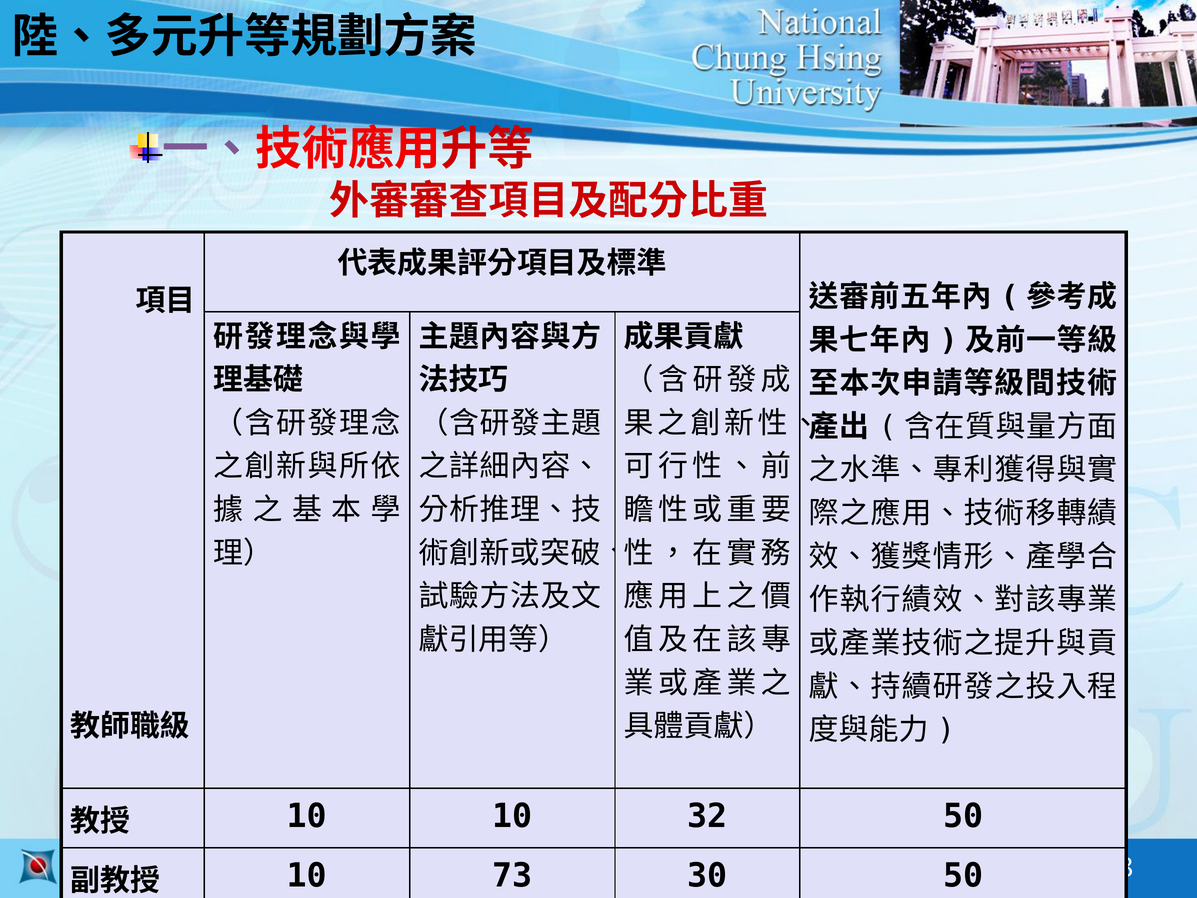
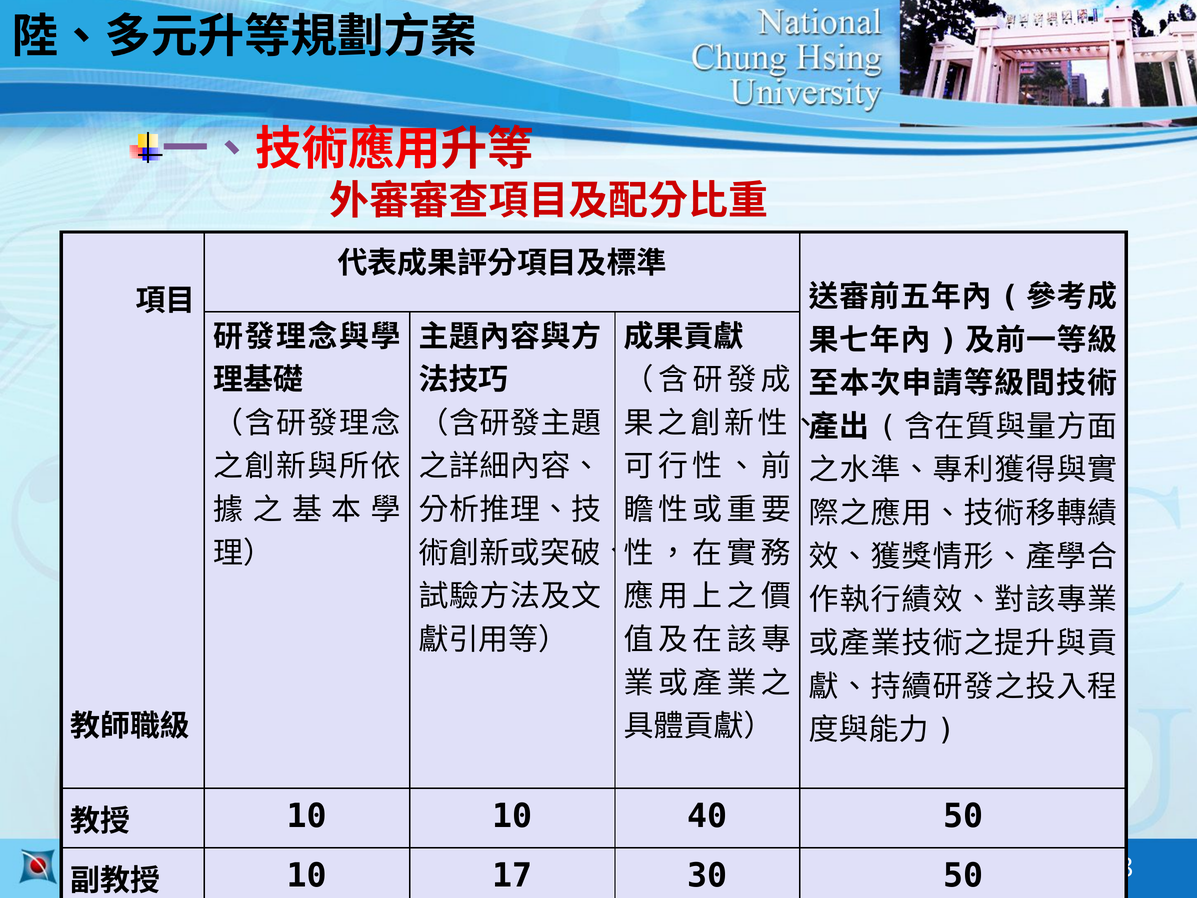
32: 32 -> 40 (707, 816)
73: 73 -> 17 (512, 875)
